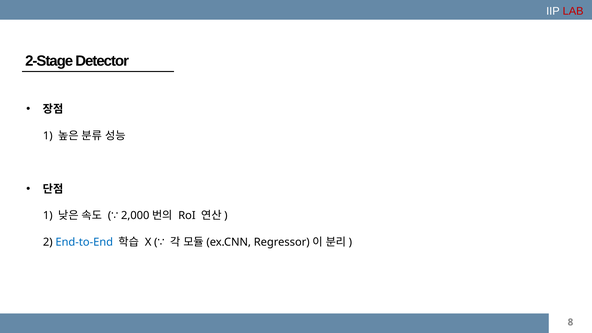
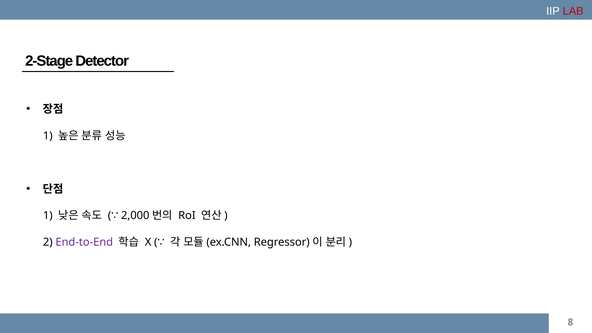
End-to-End colour: blue -> purple (84, 242)
